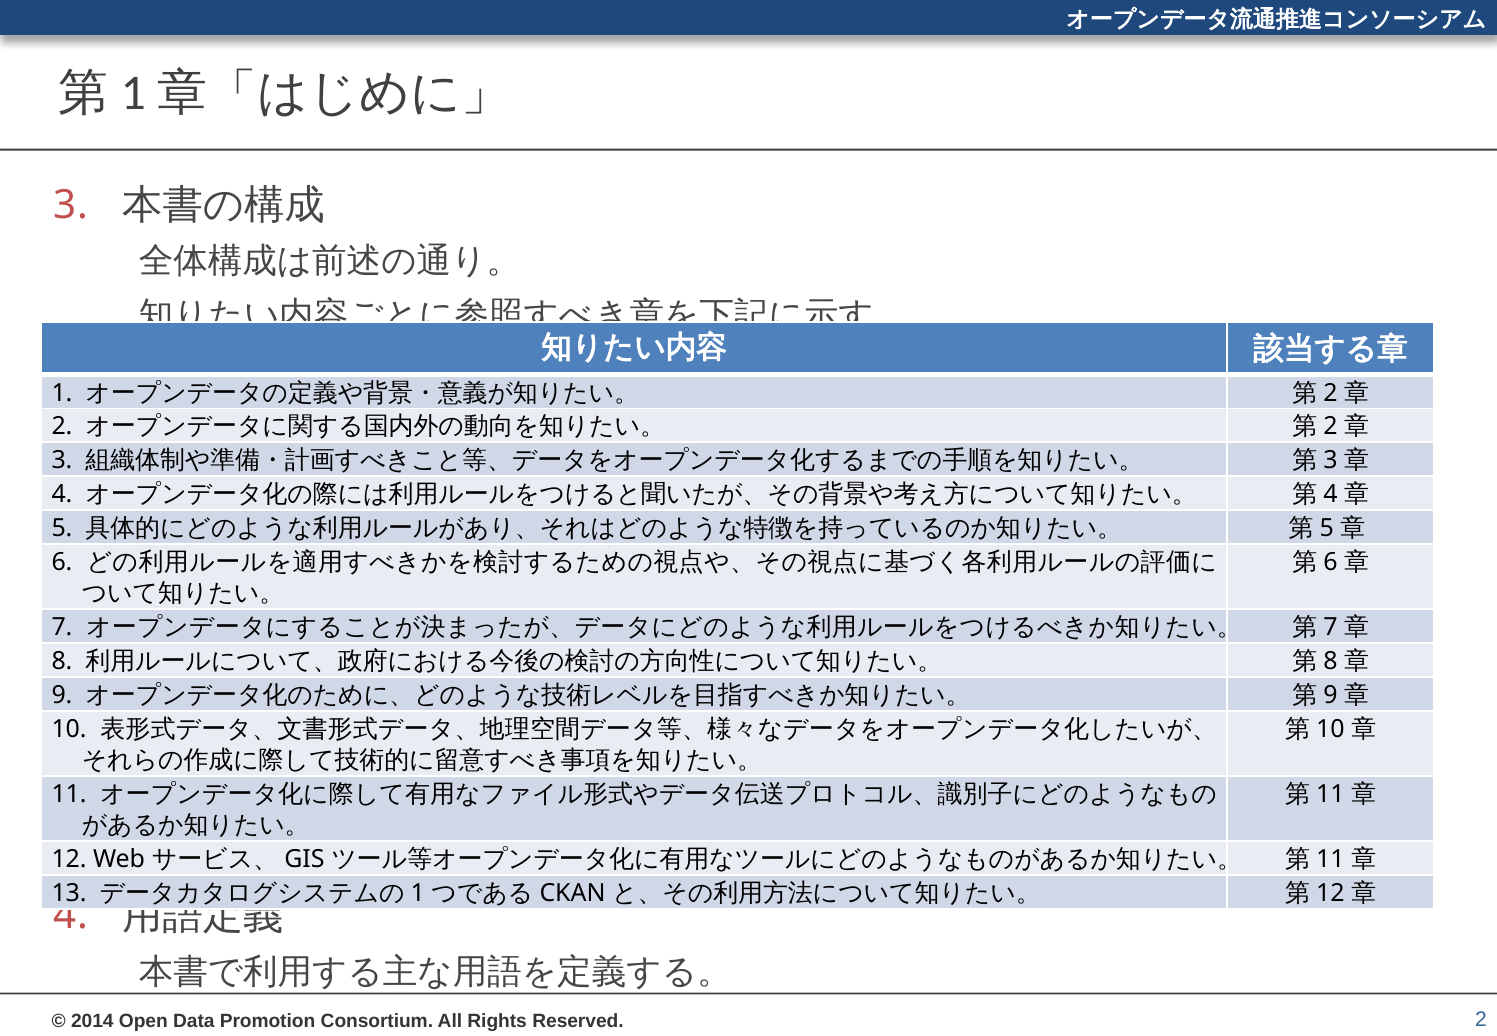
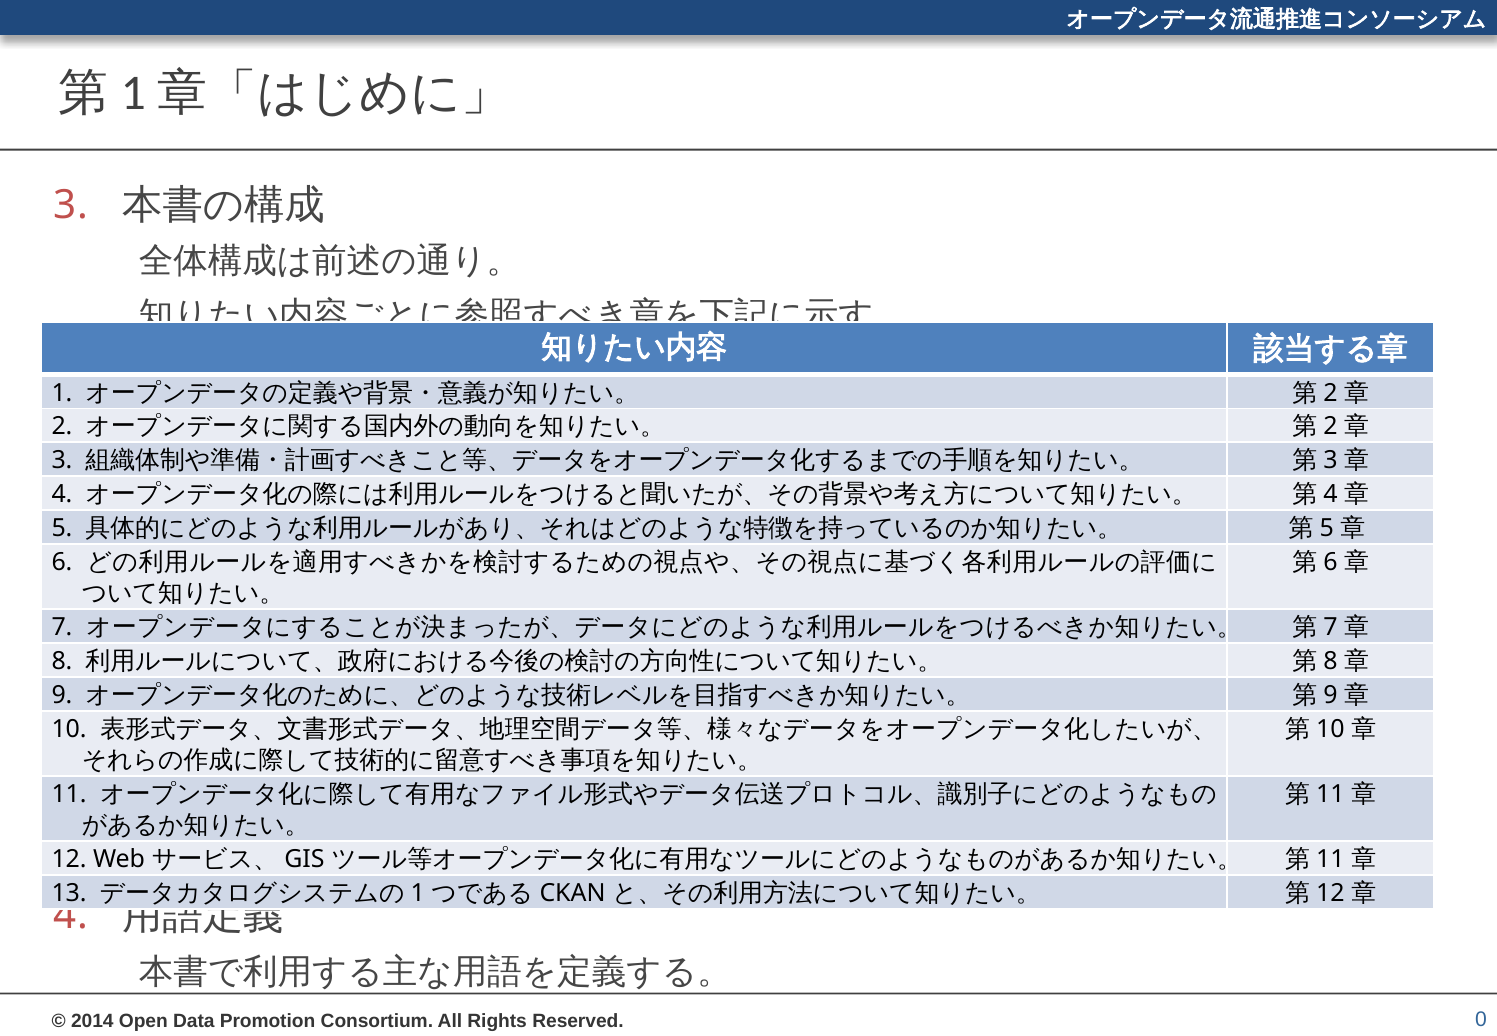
2: 2 -> 0 (1481, 1020)
